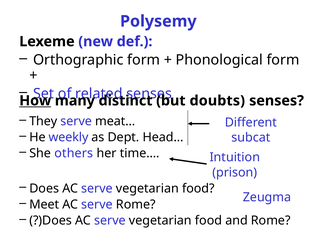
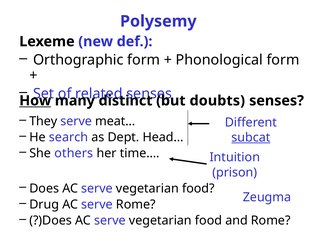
weekly: weekly -> search (68, 137)
subcat underline: none -> present (251, 137)
Meet: Meet -> Drug (44, 204)
